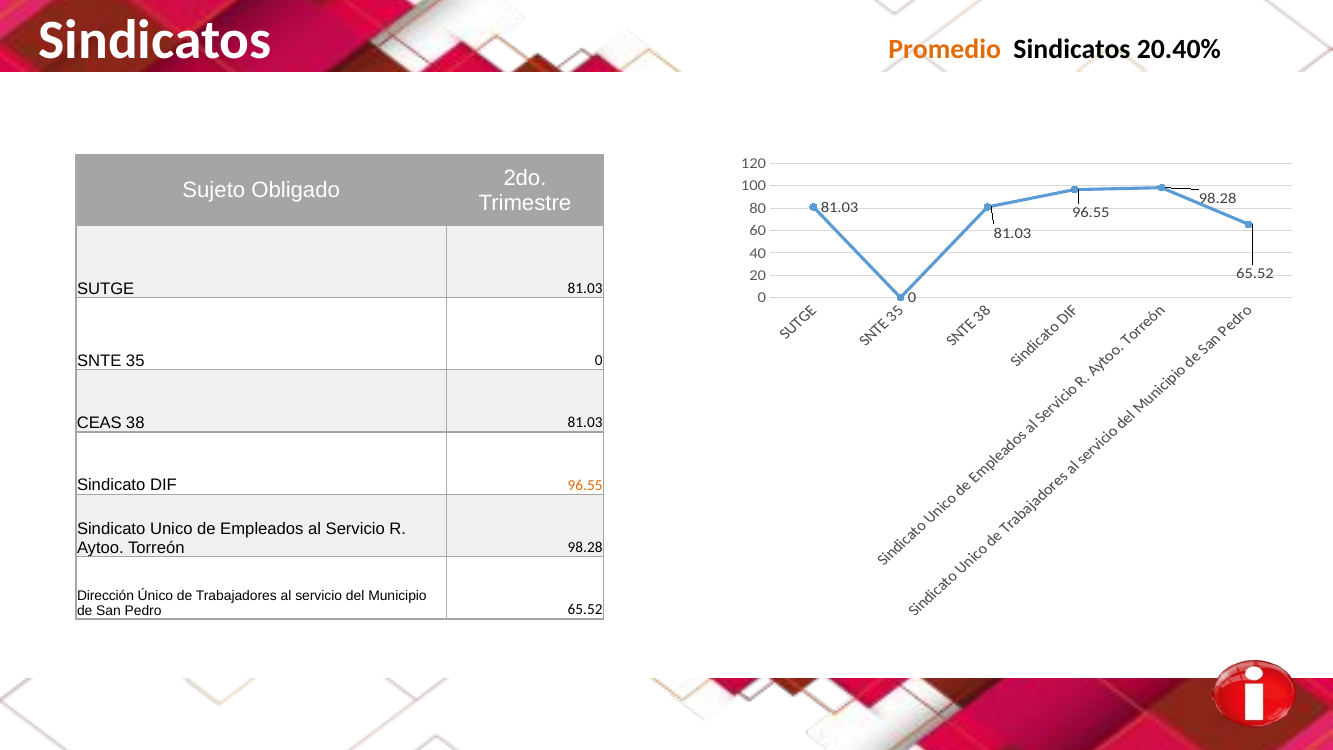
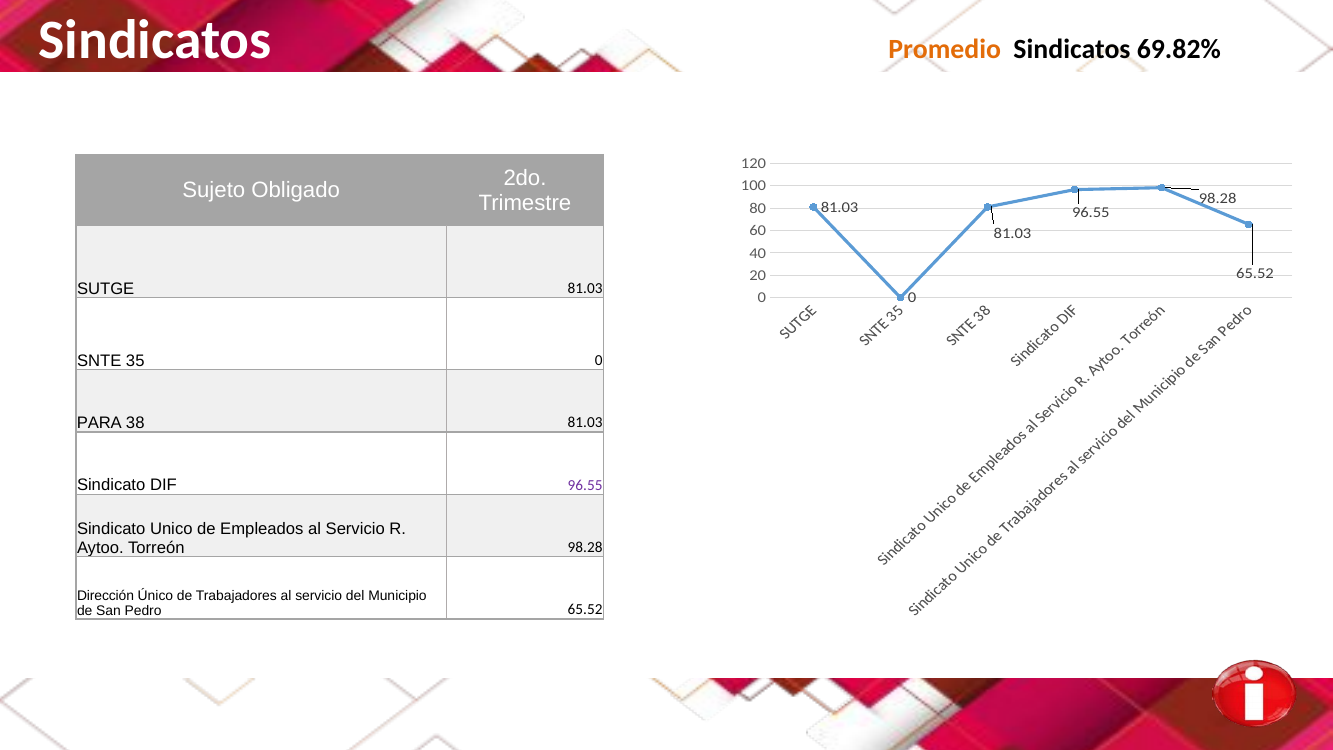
20.40%: 20.40% -> 69.82% (1179, 50)
CEAS: CEAS -> PARA (99, 423)
96.55 colour: orange -> purple (585, 485)
